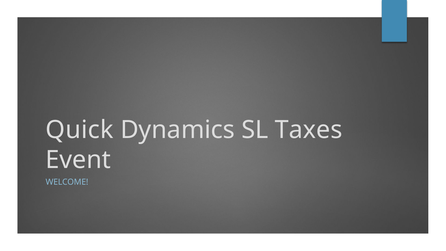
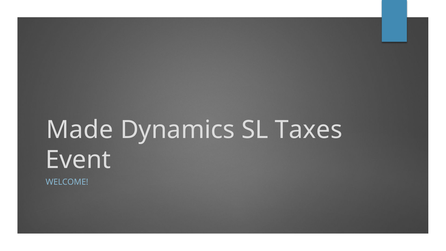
Quick: Quick -> Made (80, 130)
